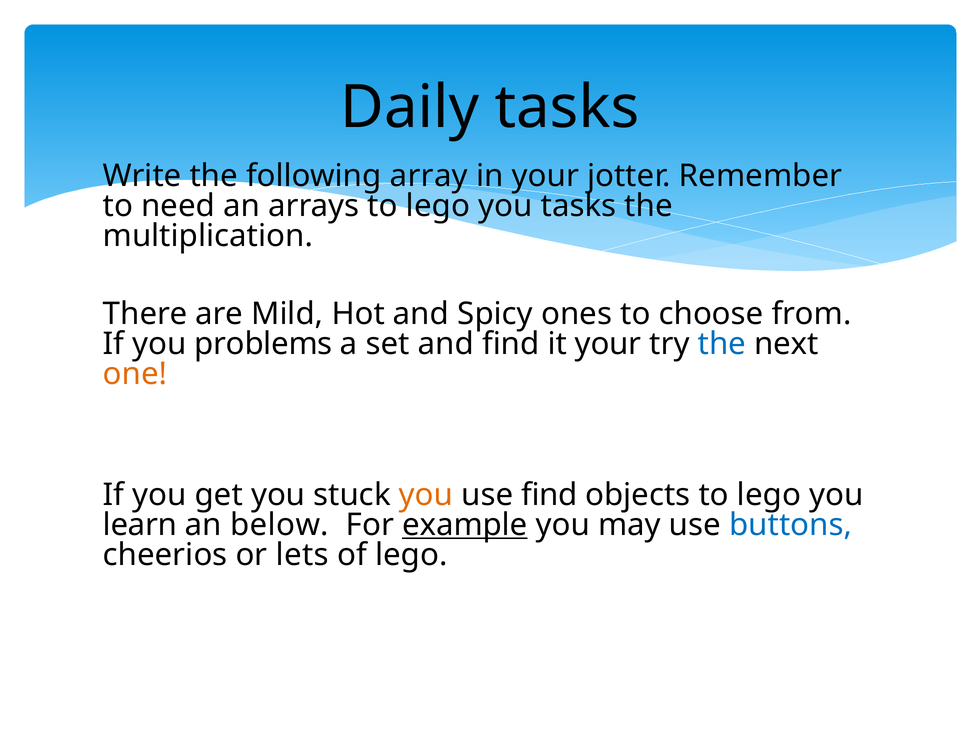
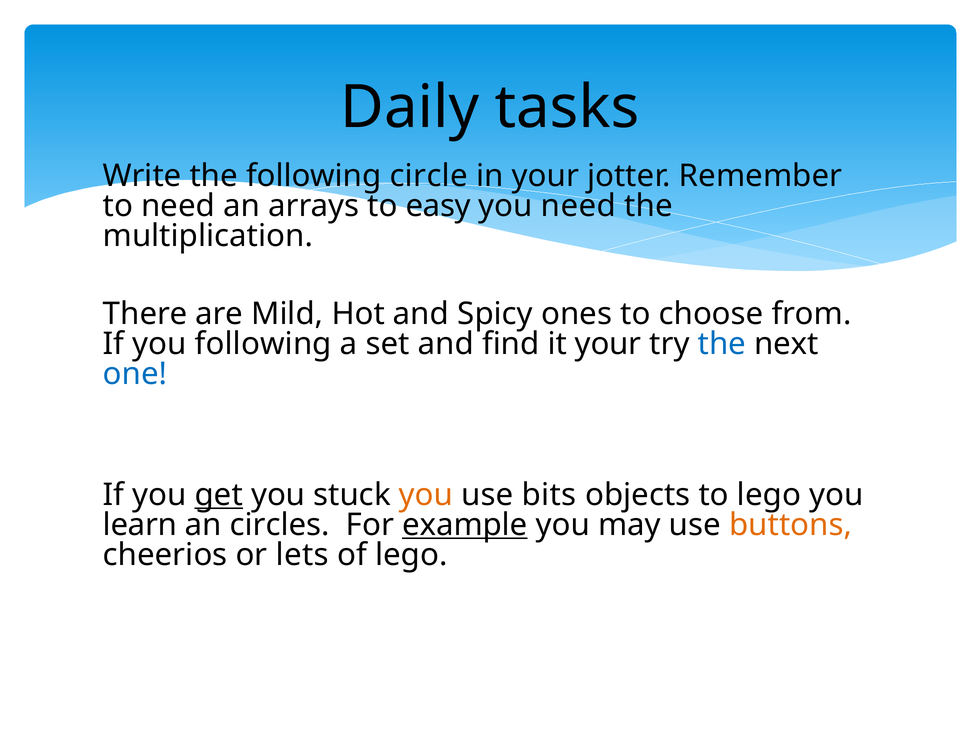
array: array -> circle (429, 176)
arrays to lego: lego -> easy (438, 206)
you tasks: tasks -> need (578, 206)
you problems: problems -> following (263, 344)
one colour: orange -> blue (135, 374)
get underline: none -> present (219, 495)
use find: find -> bits (549, 495)
below: below -> circles (280, 525)
buttons colour: blue -> orange (791, 525)
